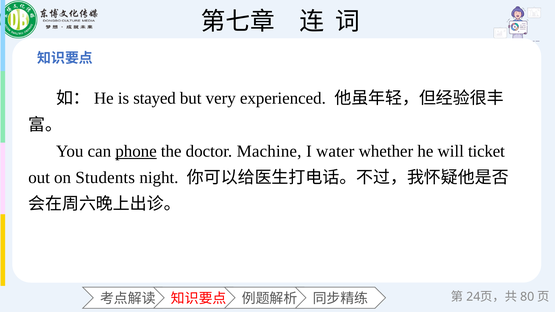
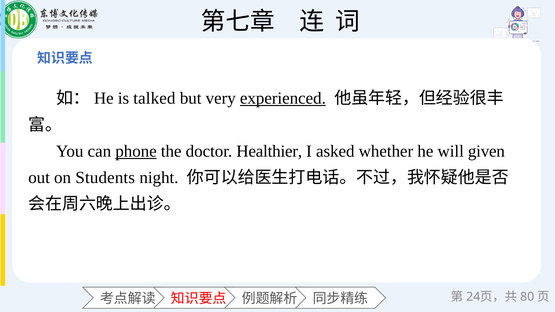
stayed: stayed -> talked (154, 98)
experienced underline: none -> present (283, 98)
Machine: Machine -> Healthier (269, 151)
water: water -> asked (335, 151)
ticket: ticket -> given (486, 151)
